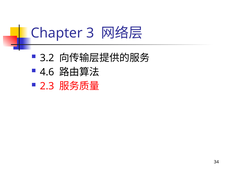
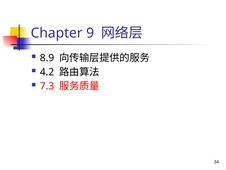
3: 3 -> 9 (90, 33)
3.2: 3.2 -> 8.9 (47, 58)
4.6: 4.6 -> 4.2 (47, 72)
2.3: 2.3 -> 7.3 (47, 86)
